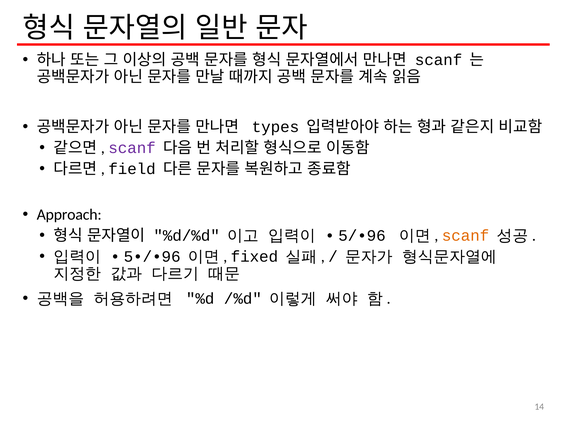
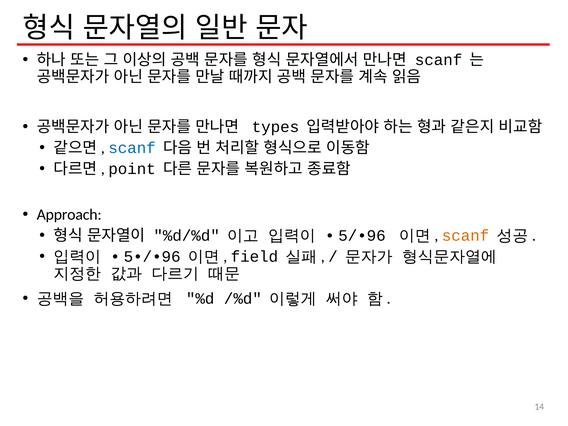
scanf colour: purple -> blue (132, 148)
field: field -> point (132, 169)
fixed: fixed -> field (254, 257)
